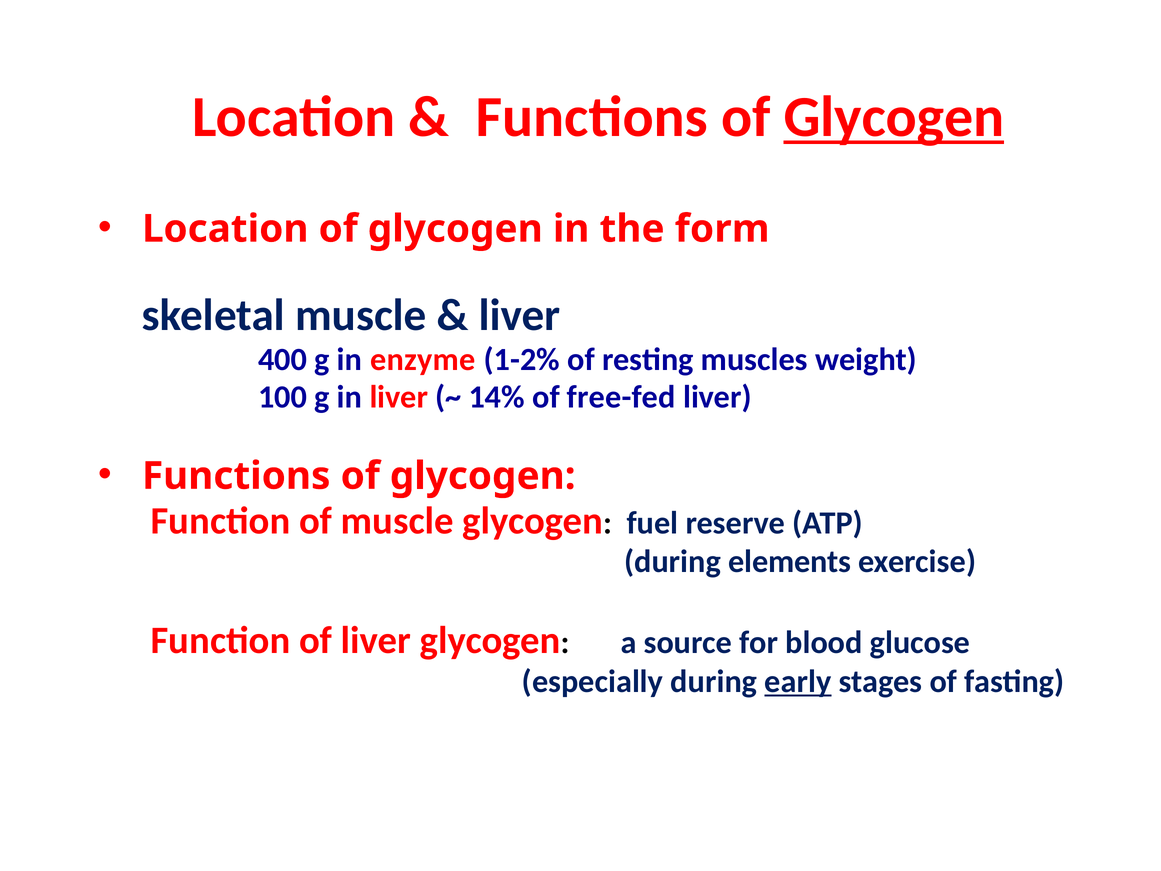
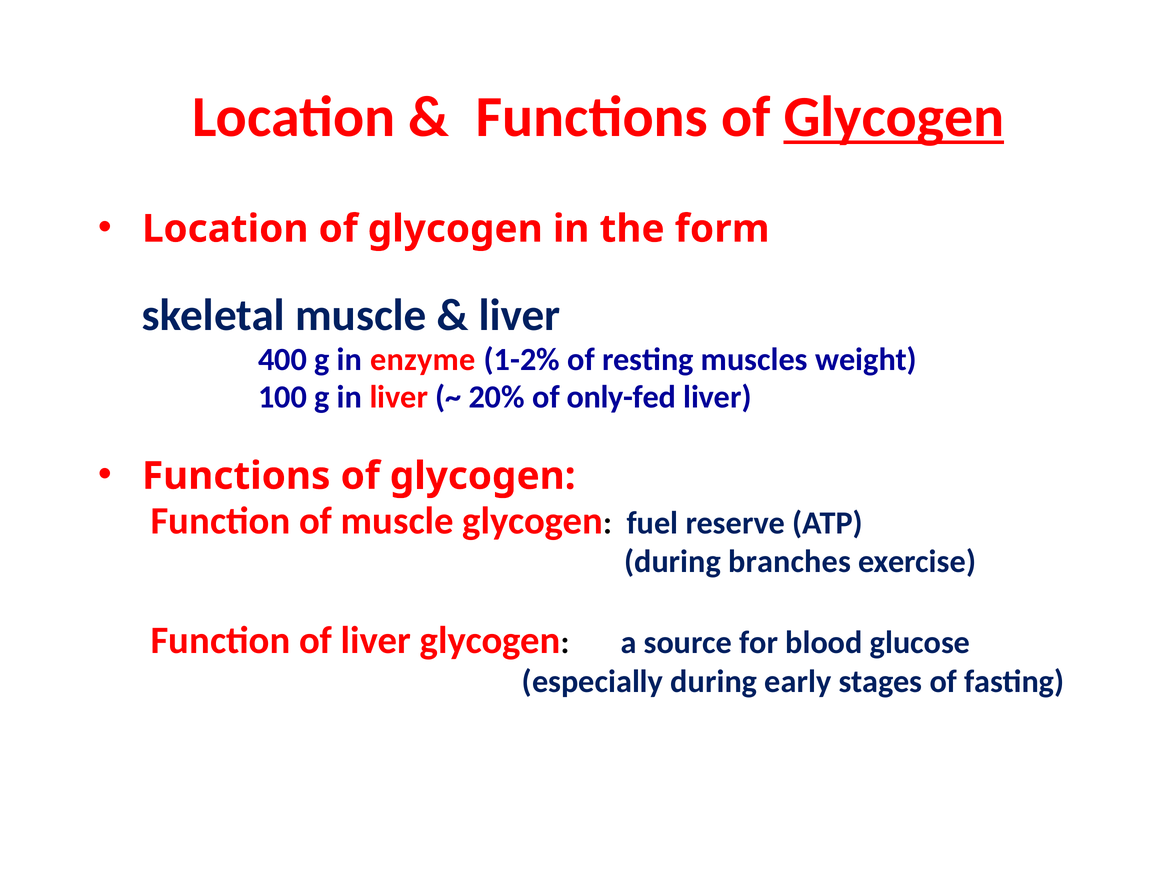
14%: 14% -> 20% (497, 397)
free-fed: free-fed -> only-fed (621, 397)
elements: elements -> branches (790, 562)
early underline: present -> none (798, 681)
